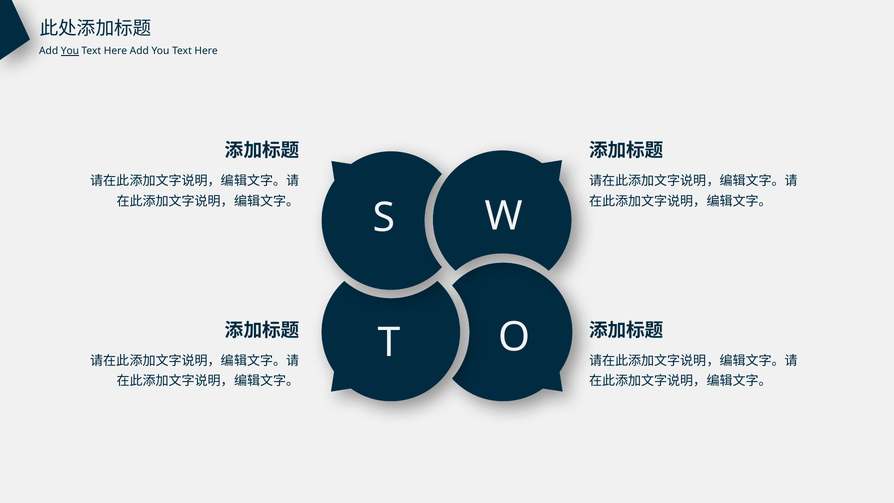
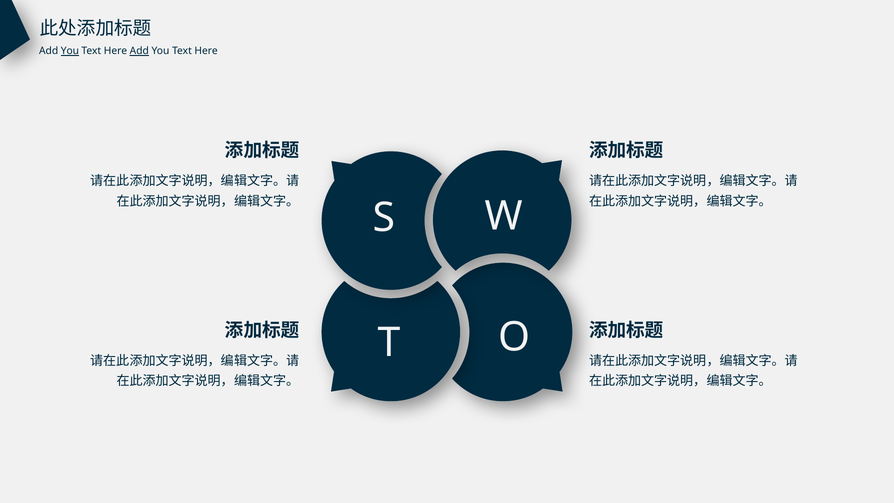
Add underline: none -> present (139, 51)
